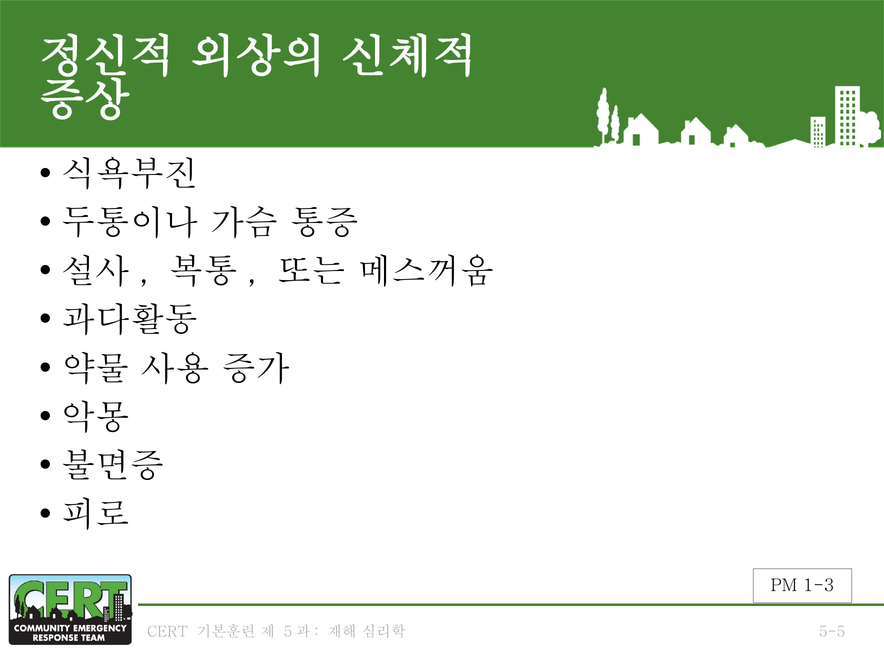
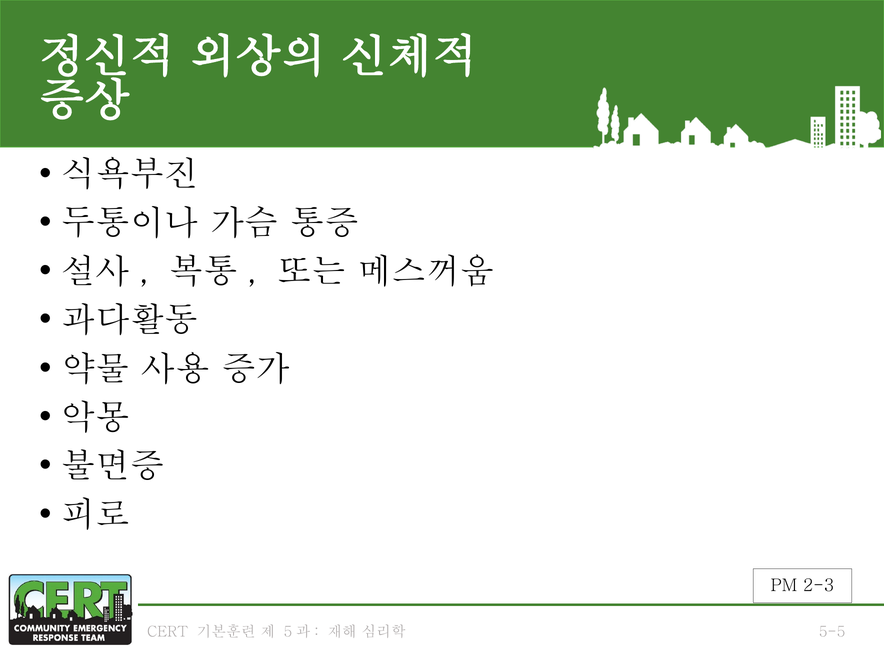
1-3: 1-3 -> 2-3 (819, 586)
